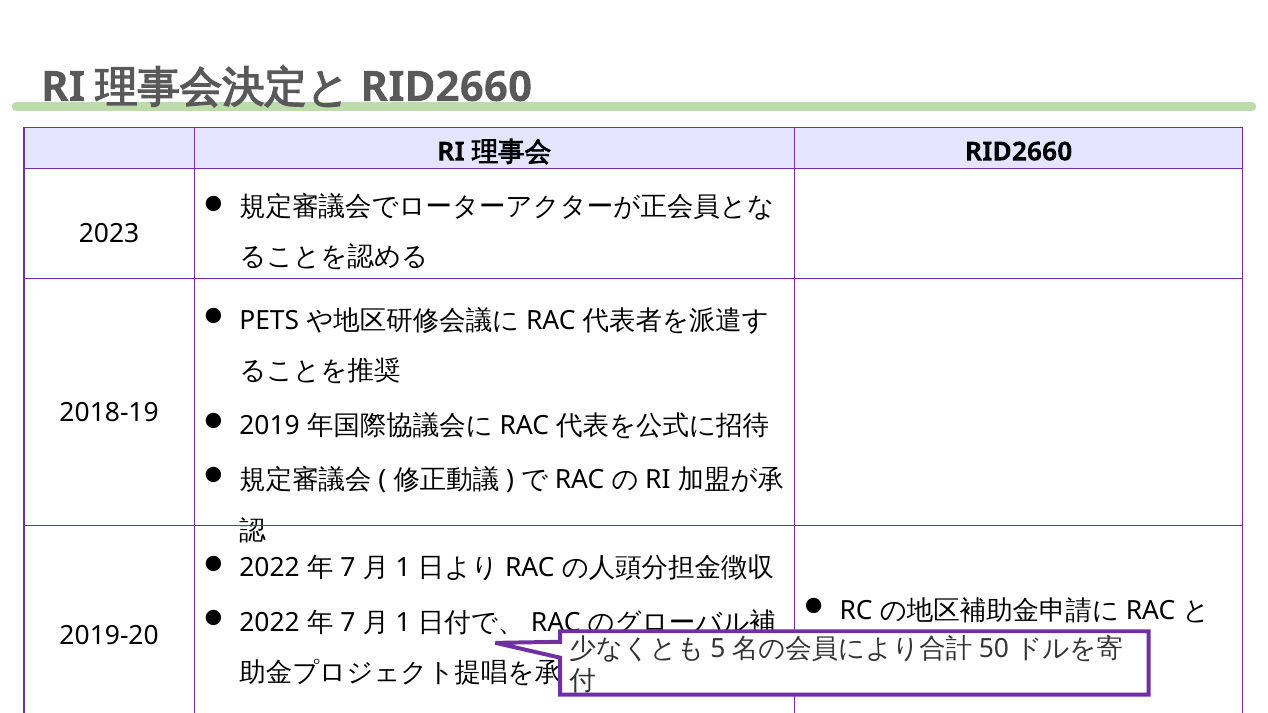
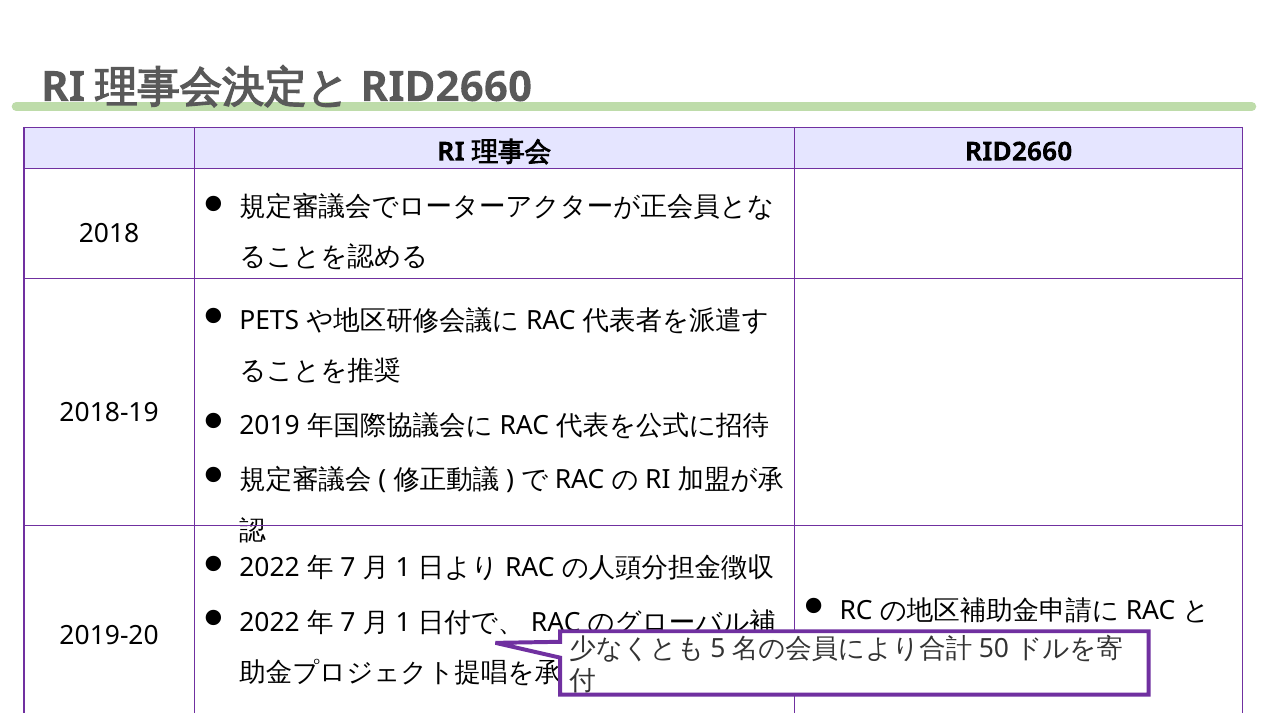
2023: 2023 -> 2018 (109, 234)
